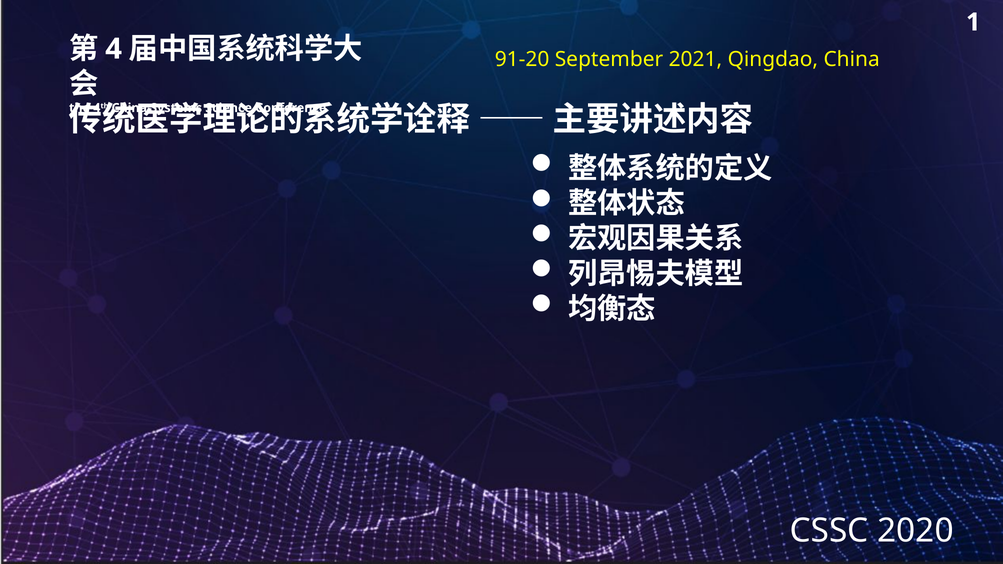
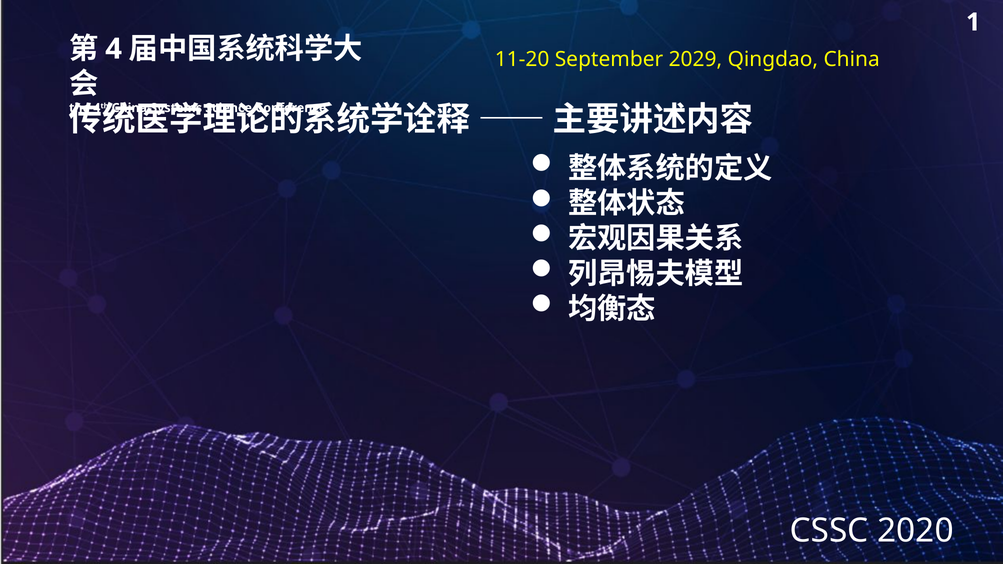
91-20: 91-20 -> 11-20 (522, 59)
2021: 2021 -> 2029 (695, 59)
